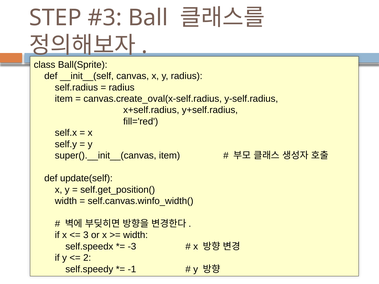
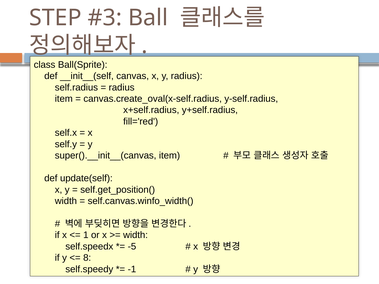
3: 3 -> 1 (86, 235)
-3: -3 -> -5 (132, 247)
2: 2 -> 8 (87, 258)
